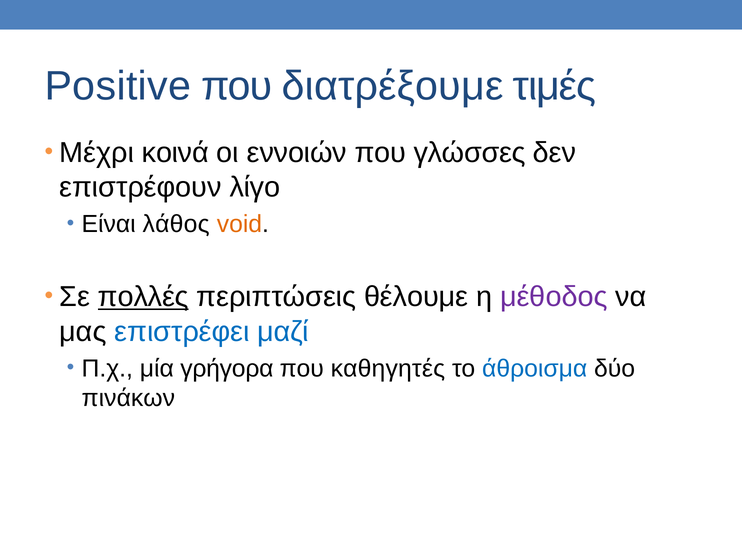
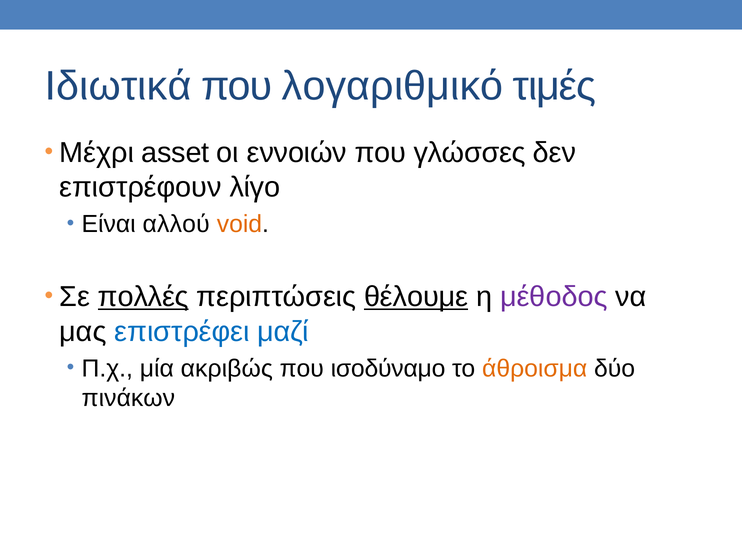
Positive: Positive -> Ιδιωτικά (118, 86)
διατρέξουμε: διατρέξουμε -> λογαριθμικό (393, 86)
κοινά: κοινά -> asset (175, 153)
λάθος: λάθος -> αλλού (176, 224)
θέλουμε underline: none -> present (416, 297)
γρήγορα: γρήγορα -> ακριβώς (227, 369)
καθηγητές: καθηγητές -> ισοδύναμο (388, 369)
άθροισμα colour: blue -> orange (535, 369)
